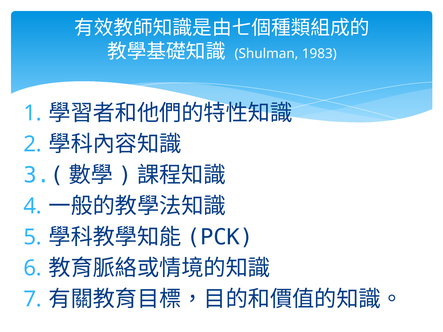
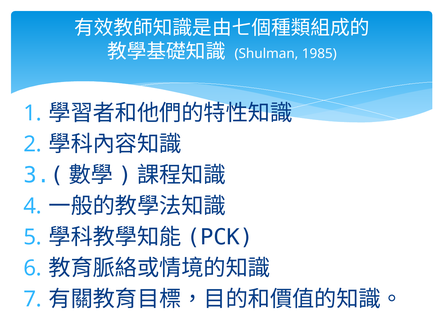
1983: 1983 -> 1985 (319, 54)
